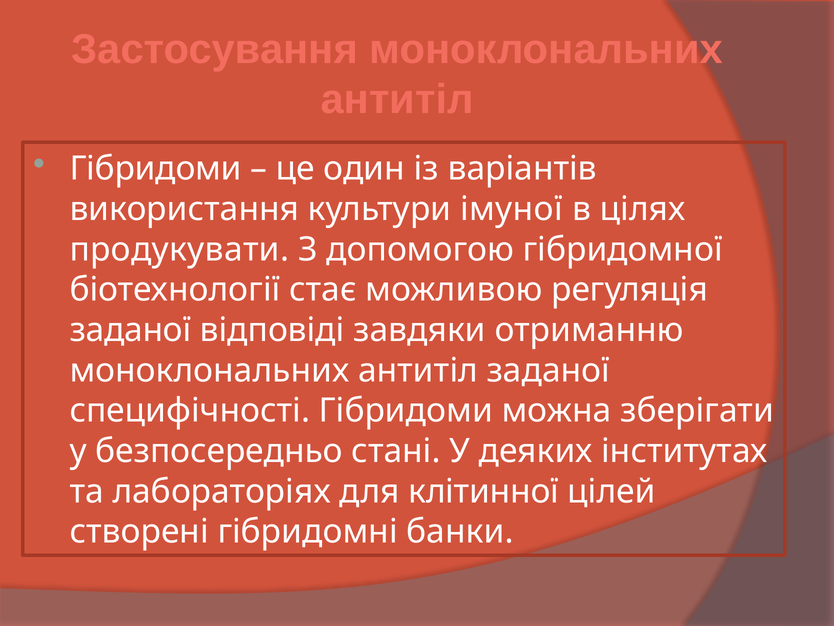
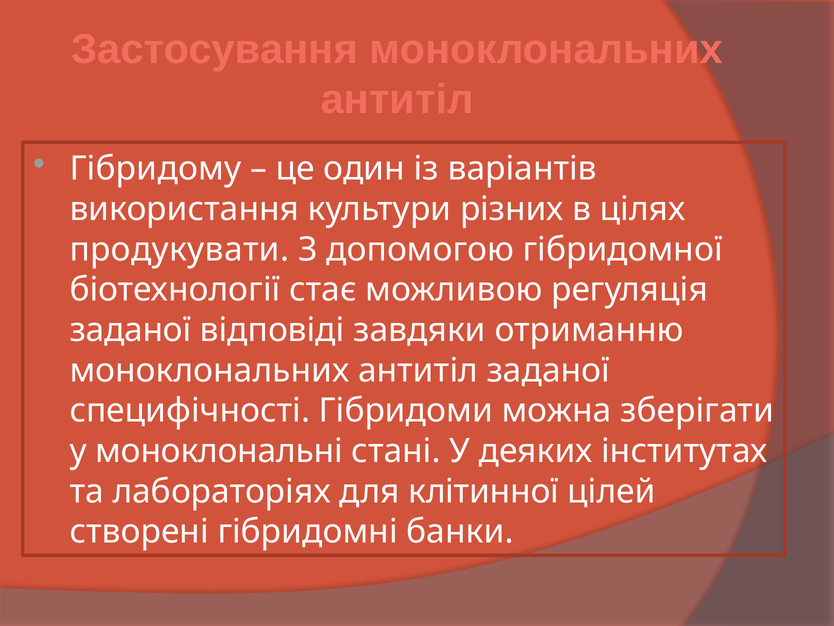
Гібридоми: Гібридоми -> Гібридому (155, 169)
імуної: імуної -> різних (512, 209)
безпосередньо: безпосередньо -> моноклональні (219, 451)
